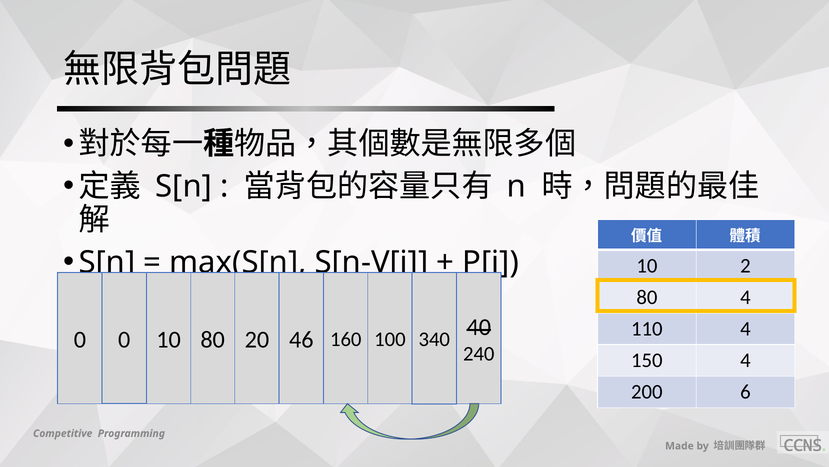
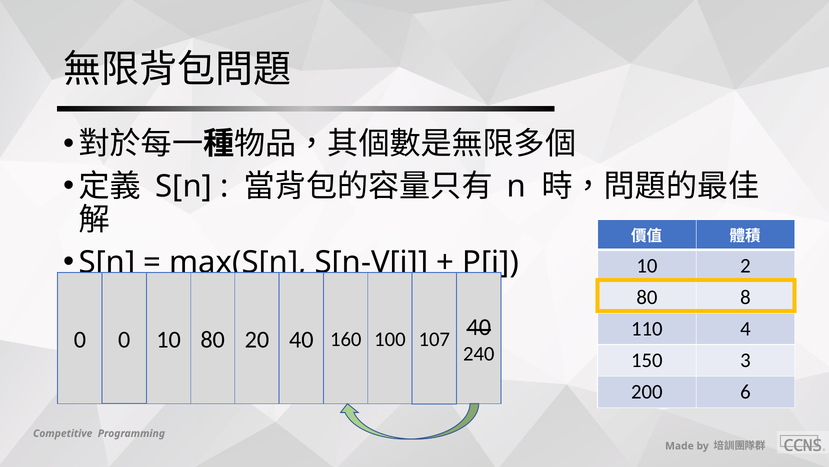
80 4: 4 -> 8 (745, 297)
20 46: 46 -> 40 (301, 339)
340: 340 -> 107 (434, 339)
150 4: 4 -> 3 (745, 360)
